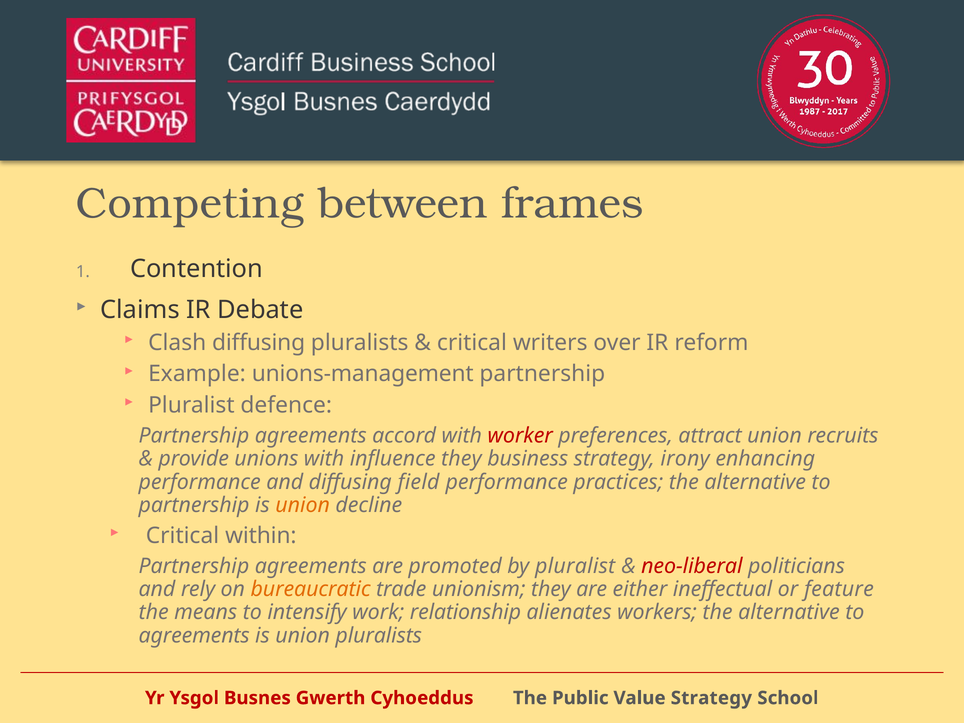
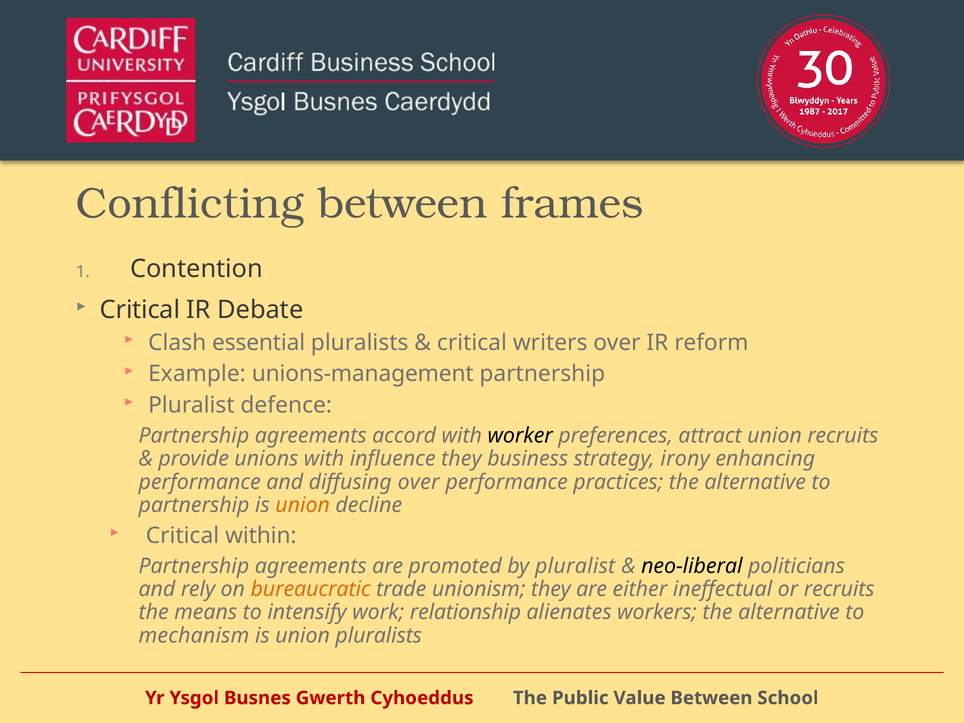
Competing: Competing -> Conflicting (190, 204)
Claims: Claims -> Critical (140, 310)
Clash diffusing: diffusing -> essential (259, 343)
worker colour: red -> black (520, 436)
diffusing field: field -> over (419, 482)
neo-liberal colour: red -> black (692, 566)
or feature: feature -> recruits (839, 589)
agreements: agreements -> mechanism (194, 635)
Strategy: Strategy -> Between (711, 698)
